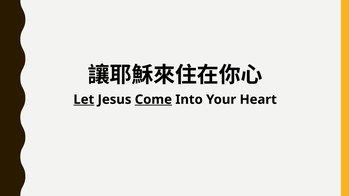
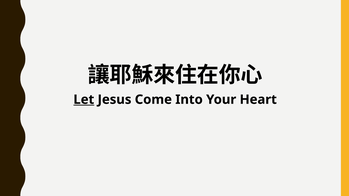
Come underline: present -> none (153, 100)
